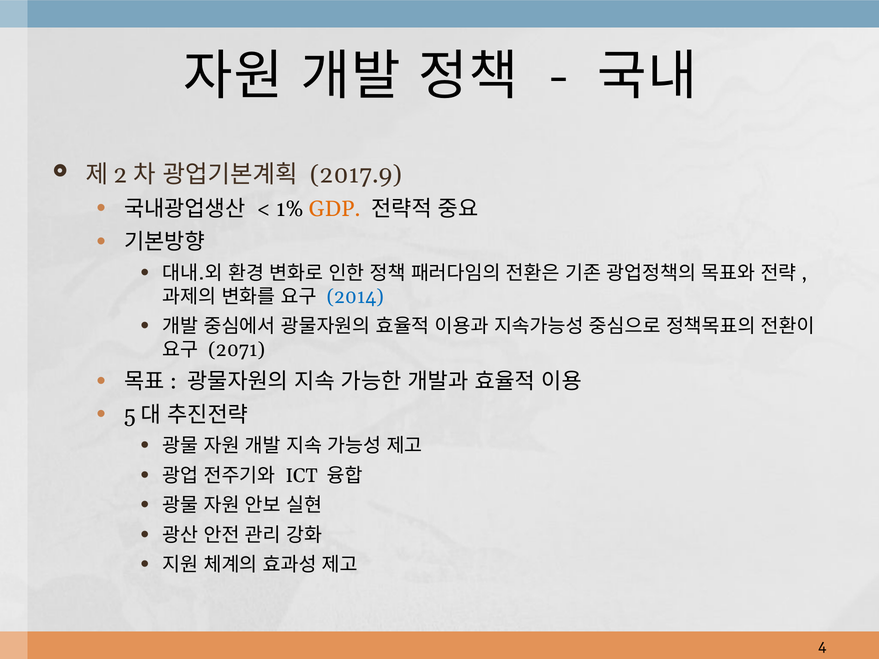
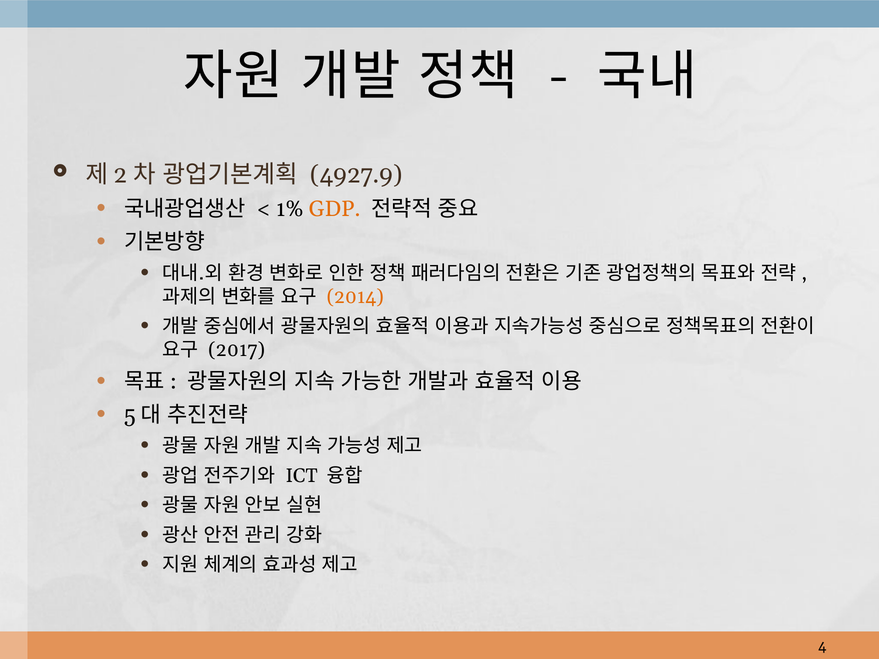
2017.9: 2017.9 -> 4927.9 (356, 175)
2014 colour: blue -> orange (355, 297)
2071: 2071 -> 2017 (237, 350)
